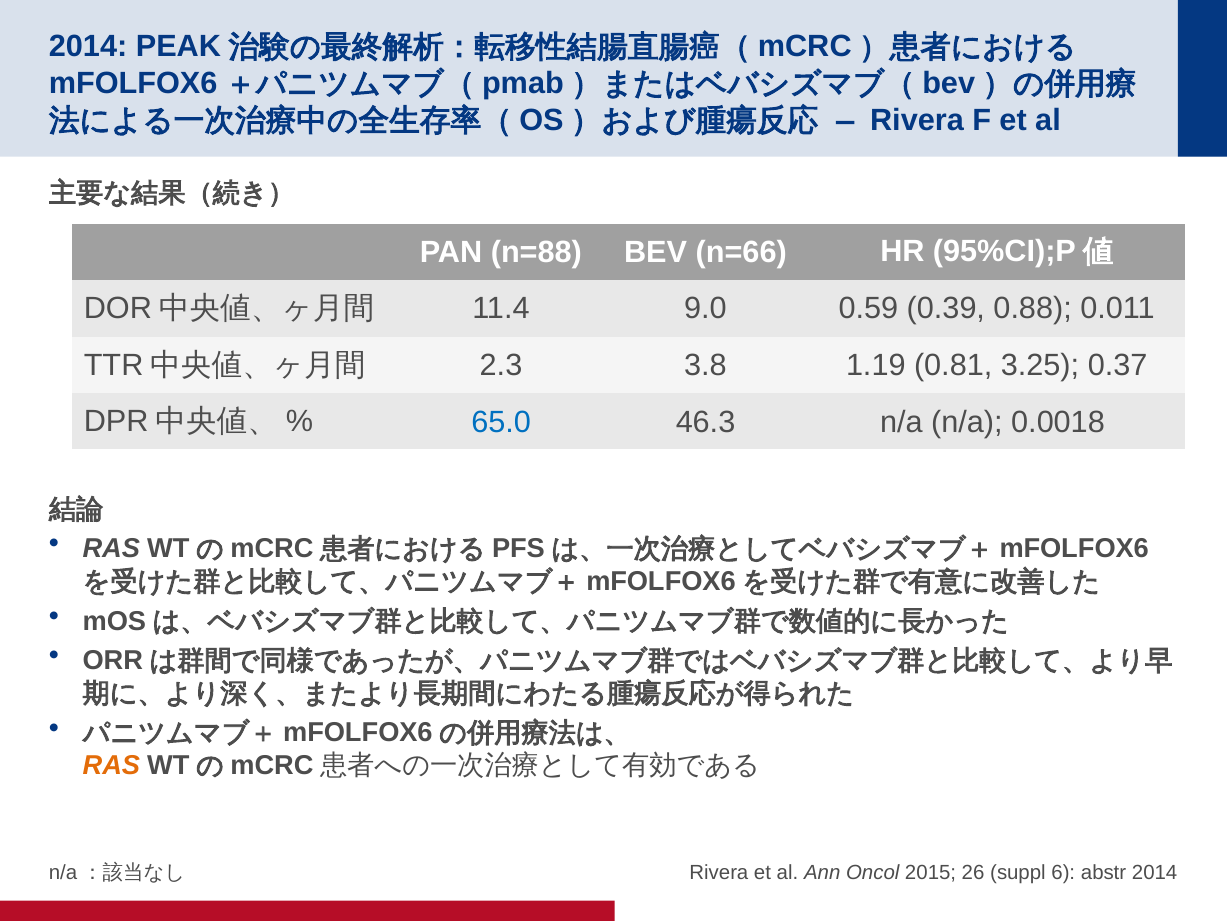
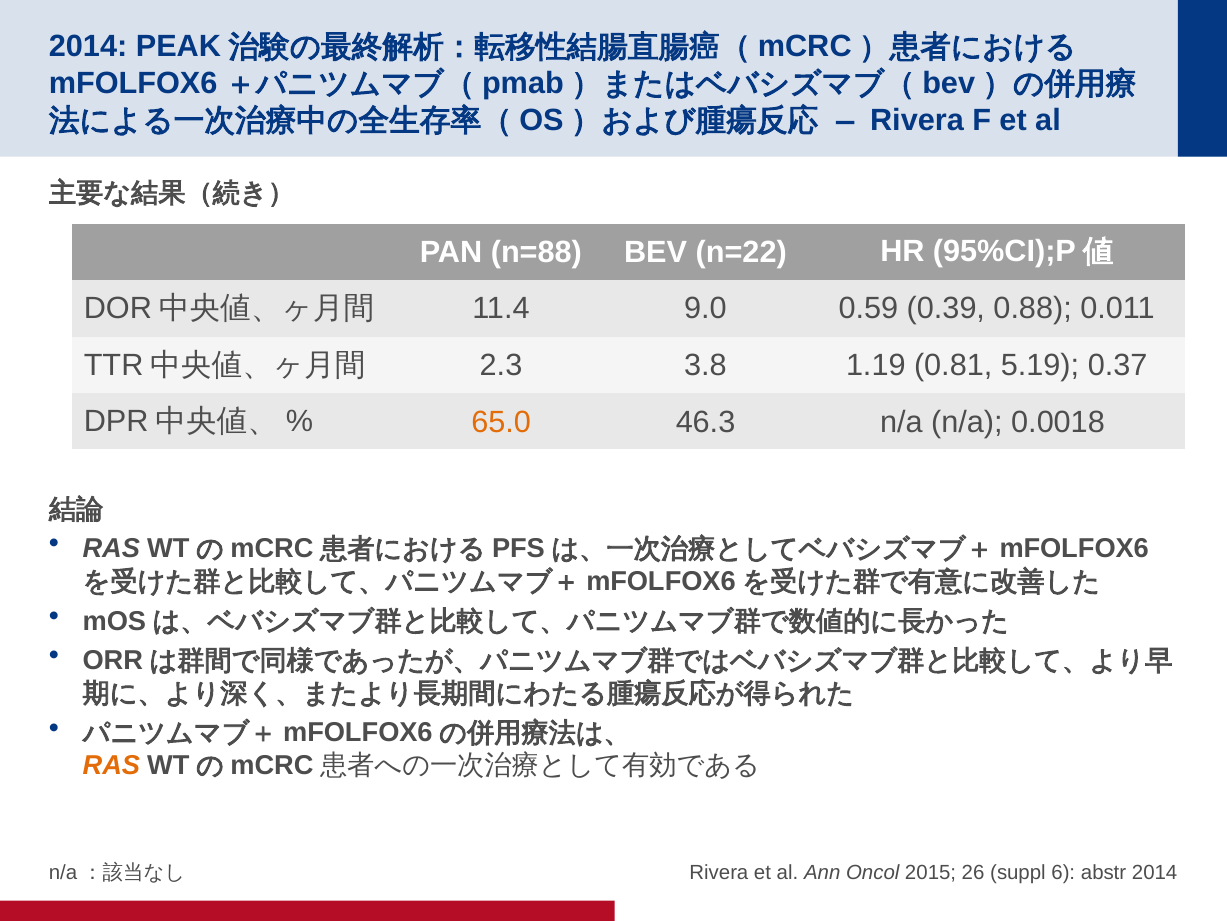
n=66: n=66 -> n=22 (741, 252)
3.25: 3.25 -> 5.19 (1040, 365)
65.0 colour: blue -> orange (501, 422)
